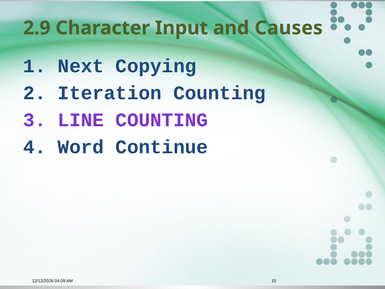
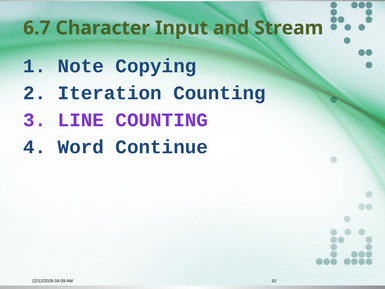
2.9: 2.9 -> 6.7 (37, 28)
Causes: Causes -> Stream (289, 28)
Next: Next -> Note (81, 66)
